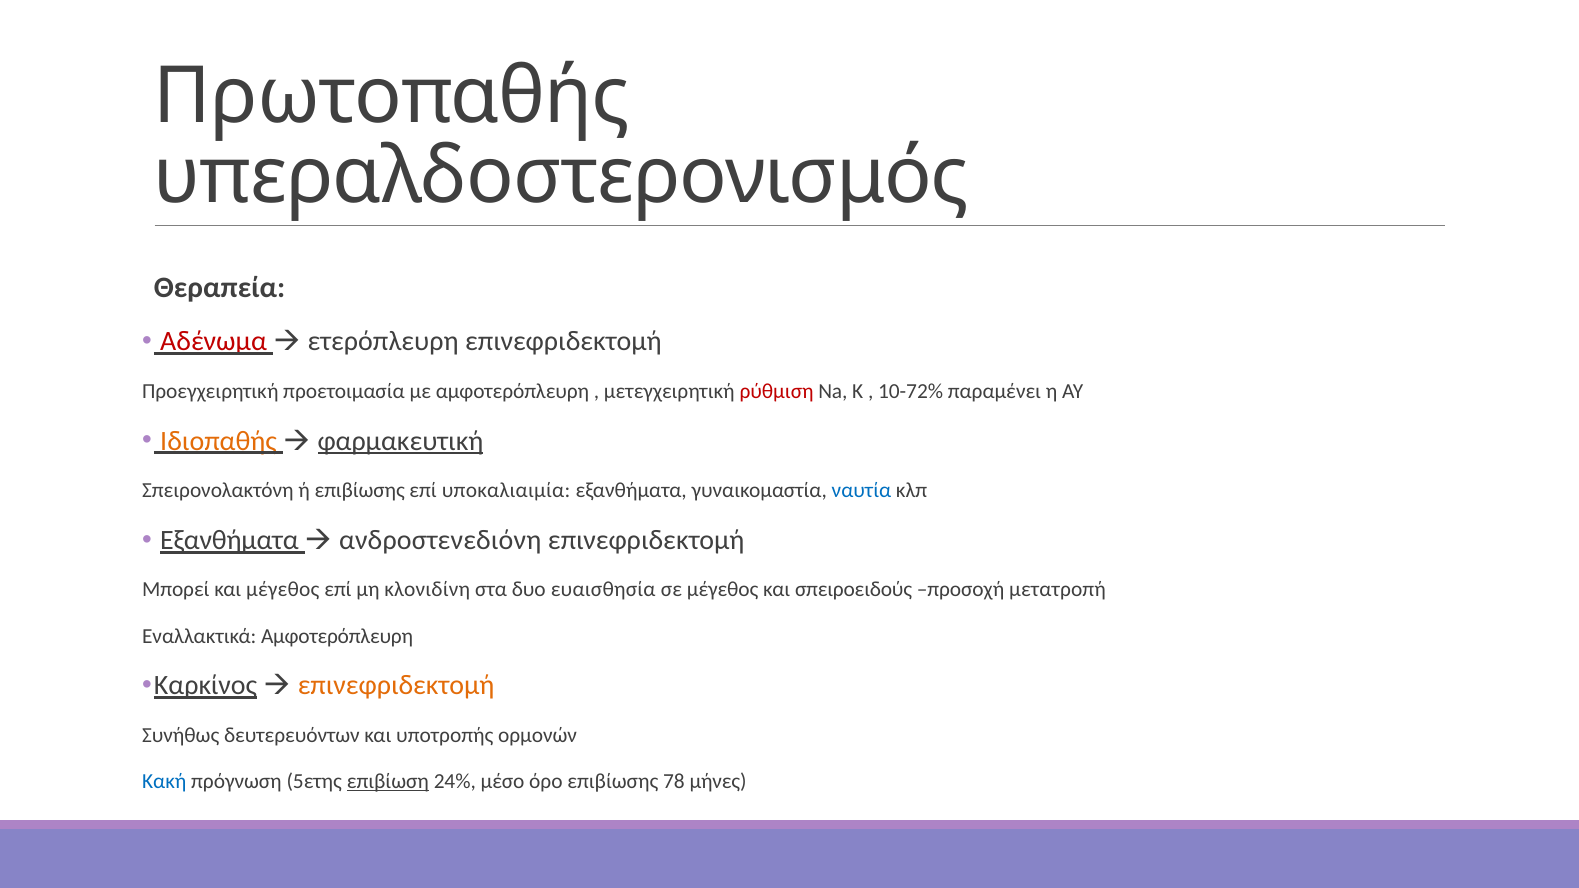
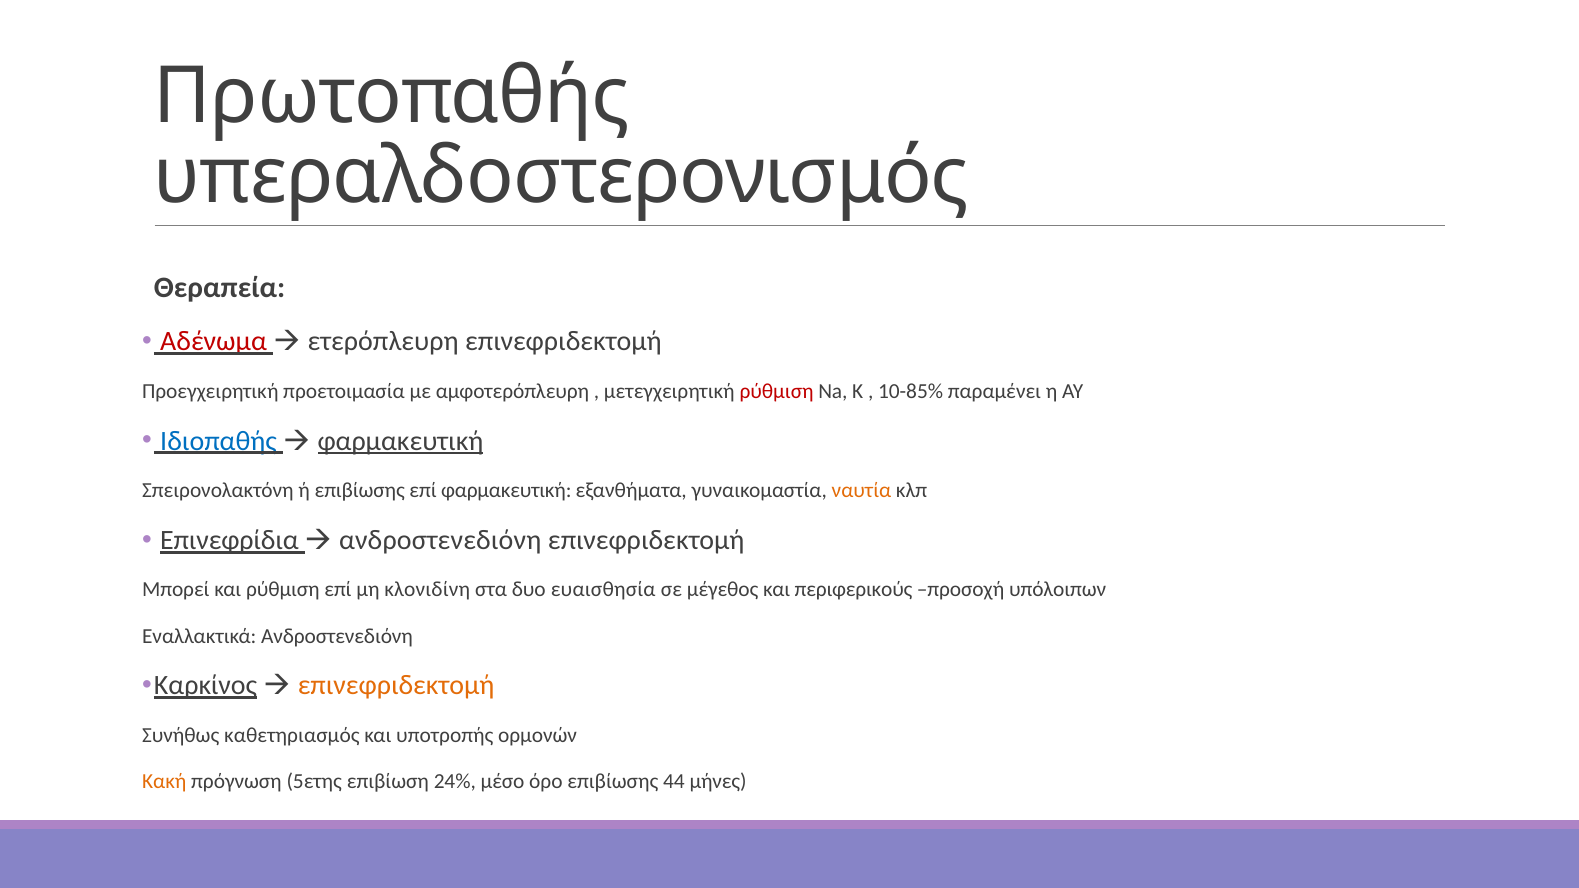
10-72%: 10-72% -> 10-85% (911, 391)
Ιδιοπαθής colour: orange -> blue (219, 441)
επί υποκαλιαιμία: υποκαλιαιμία -> φαρμακευτική (506, 491)
ναυτία colour: blue -> orange (861, 491)
Εξανθήματα: Εξανθήματα -> Επινεφρίδια (229, 540)
και μέγεθος: μέγεθος -> ρύθμιση (283, 590)
σπειροειδούς: σπειροειδούς -> περιφερικούς (854, 590)
μετατροπή: μετατροπή -> υπόλοιπων (1058, 590)
Εναλλακτικά Αμφοτερόπλευρη: Αμφοτερόπλευρη -> Ανδροστενεδιόνη (337, 636)
δευτερευόντων: δευτερευόντων -> καθετηριασμός (292, 736)
Κακή colour: blue -> orange (164, 782)
επιβίωση underline: present -> none (388, 782)
78: 78 -> 44 (674, 782)
